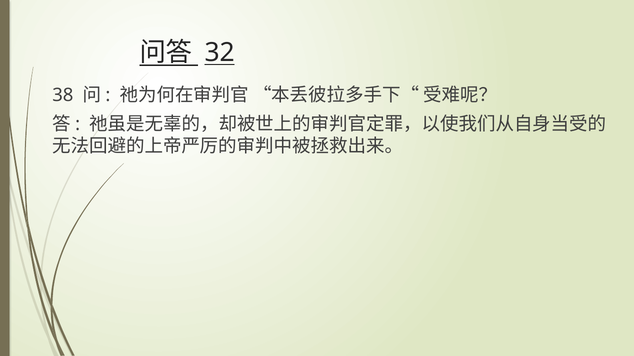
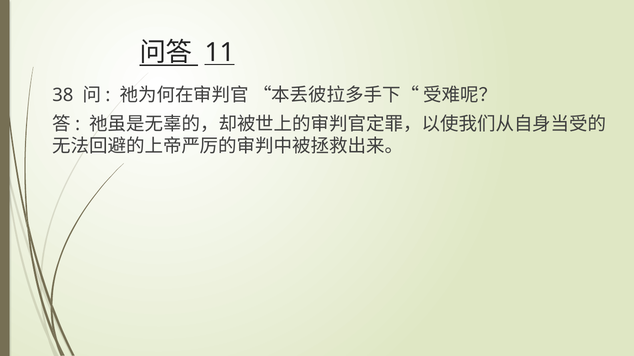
32: 32 -> 11 (220, 53)
